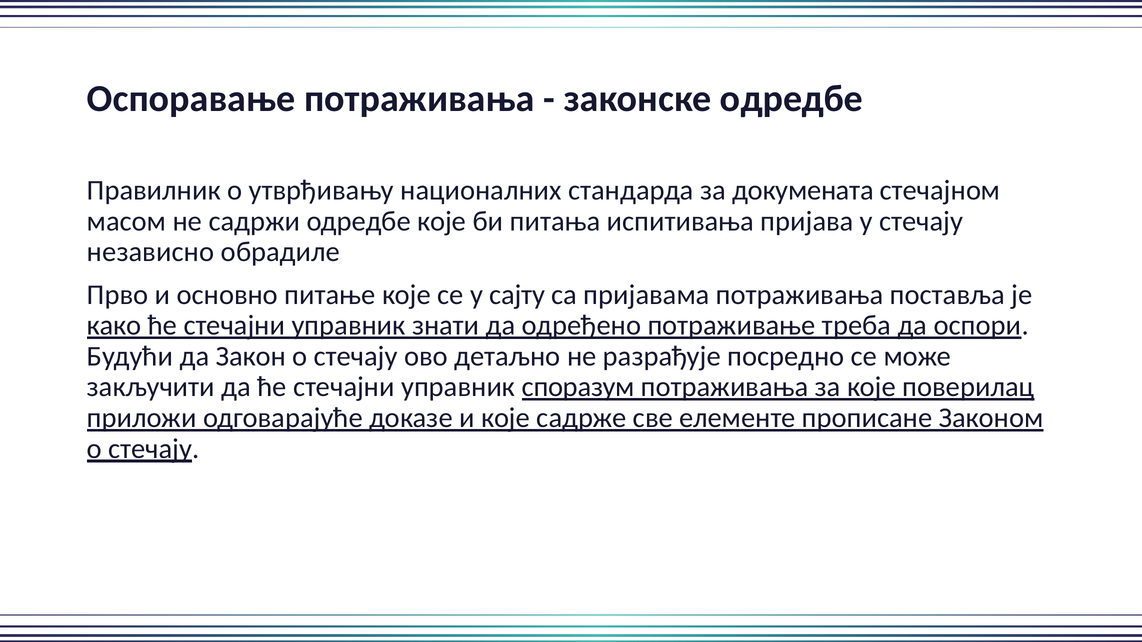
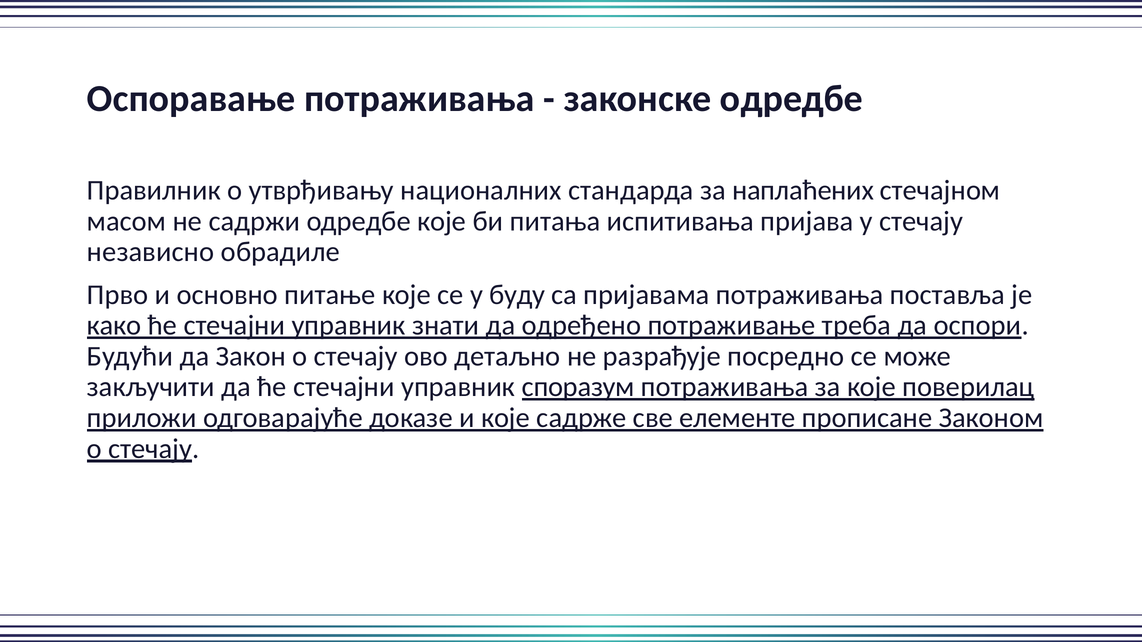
докумената: докумената -> наплаћених (803, 190)
сајту: сајту -> буду (517, 295)
